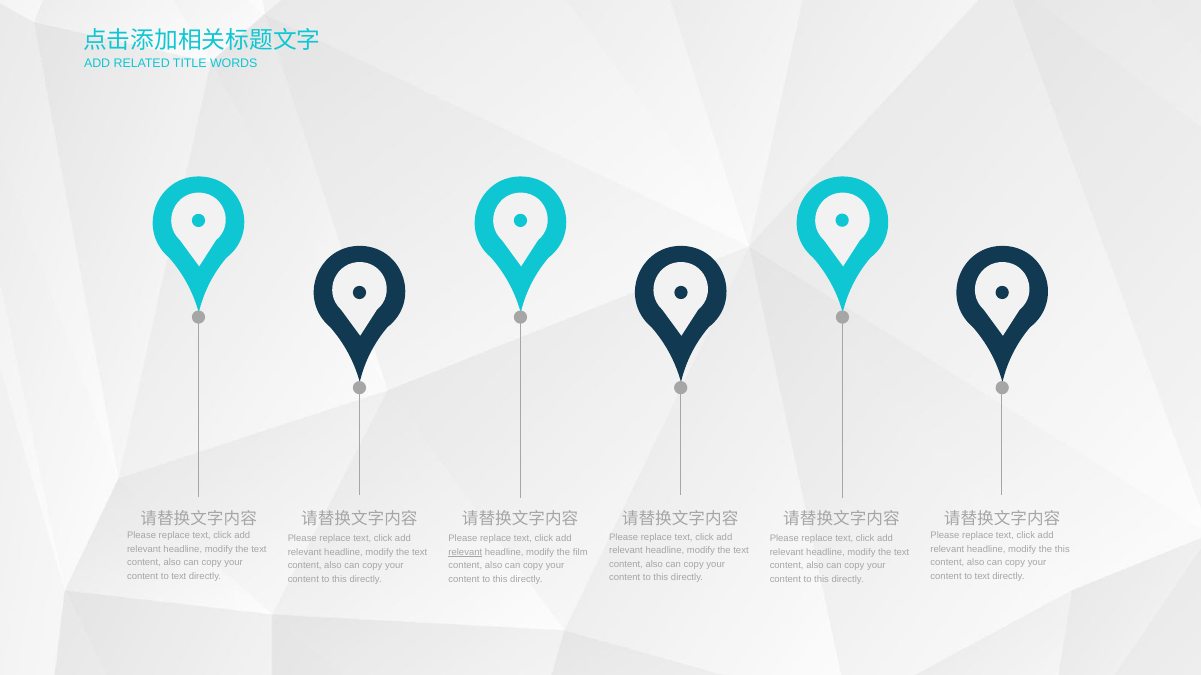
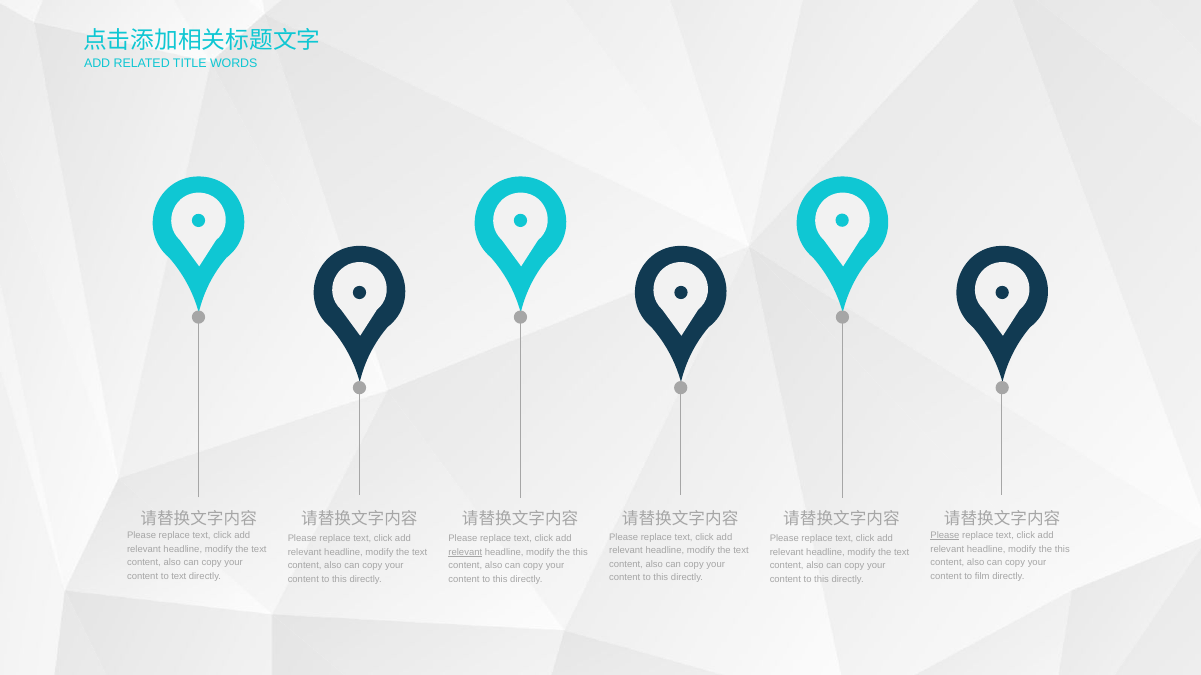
Please underline: none -> present (945, 536)
film: film -> this (580, 552)
text: text -> film (982, 577)
